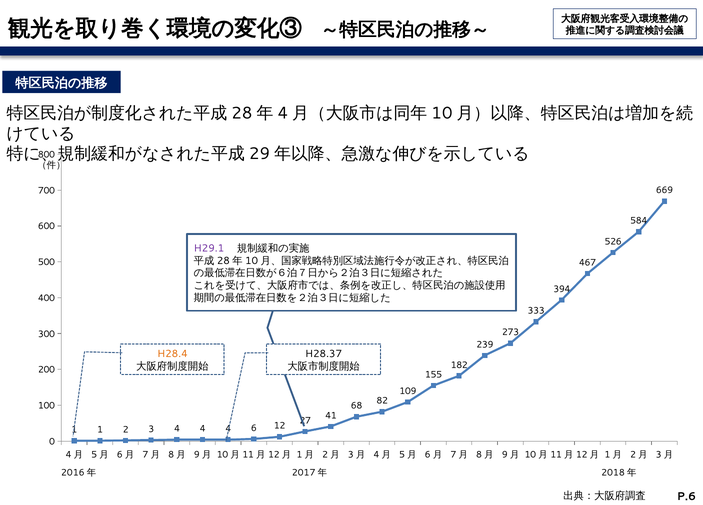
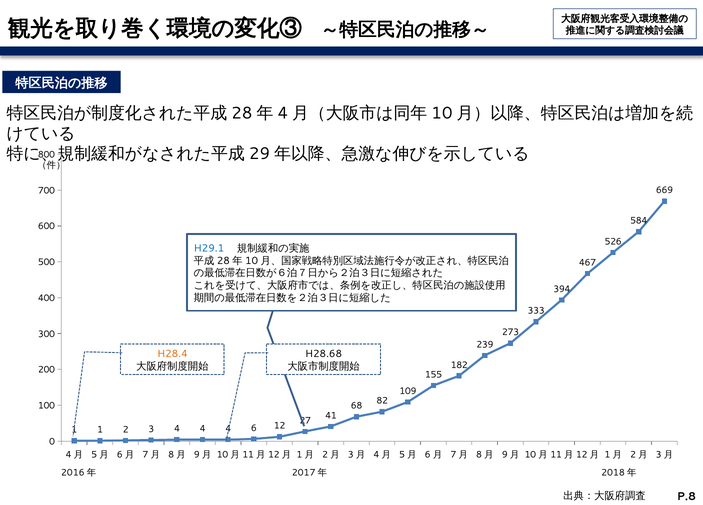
H29.1 colour: purple -> blue (209, 249)
H28.37: H28.37 -> H28.68 (324, 354)
P.6: P.6 -> P.8 (686, 497)
